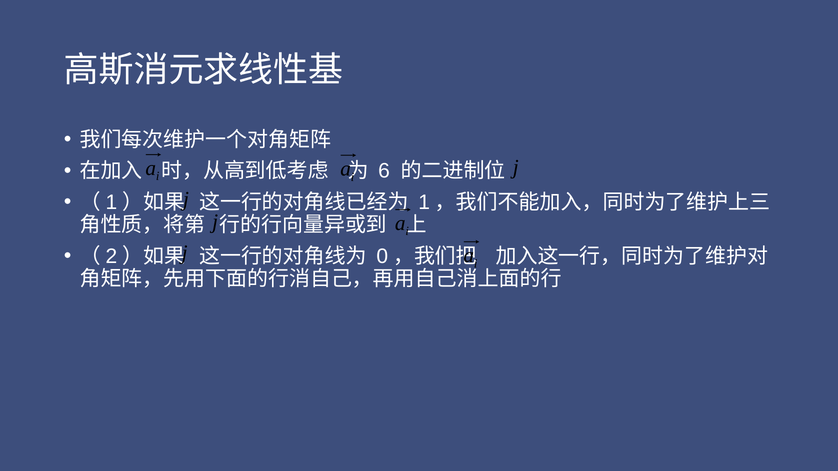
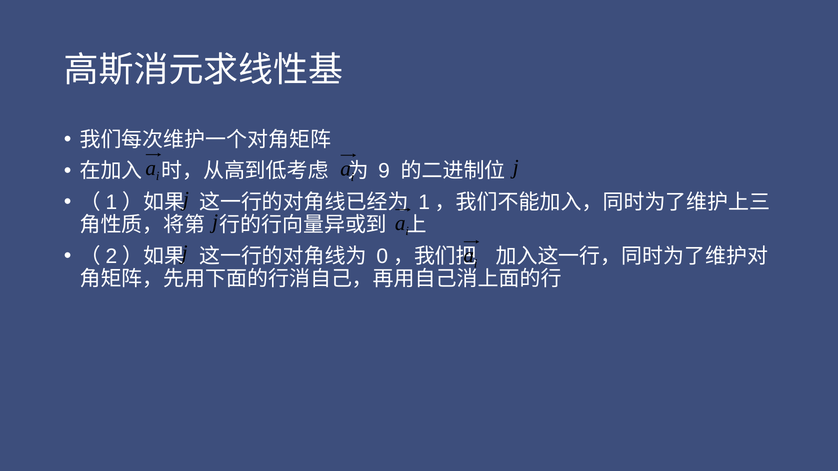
6: 6 -> 9 (384, 171)
